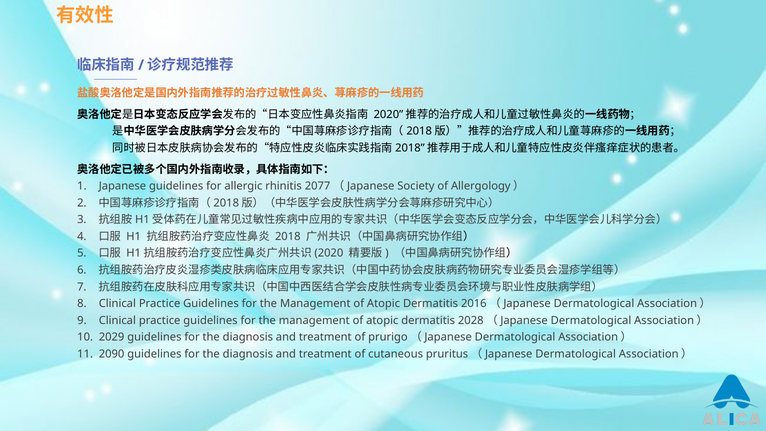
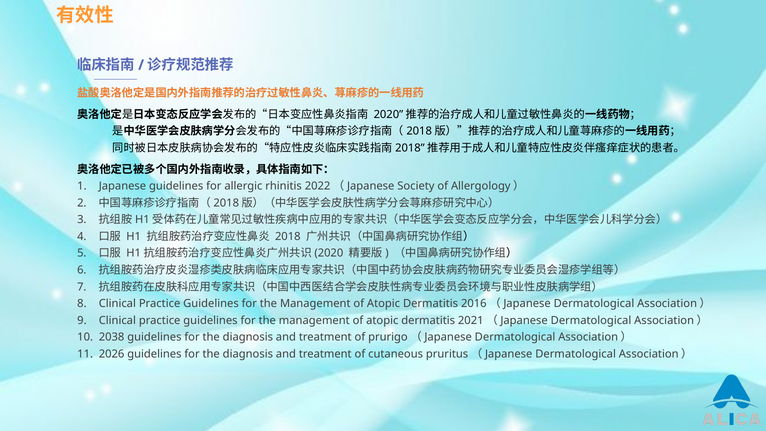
2077: 2077 -> 2022 (318, 186)
2028: 2028 -> 2021 (471, 320)
2029: 2029 -> 2038 (112, 337)
2090: 2090 -> 2026 (112, 354)
